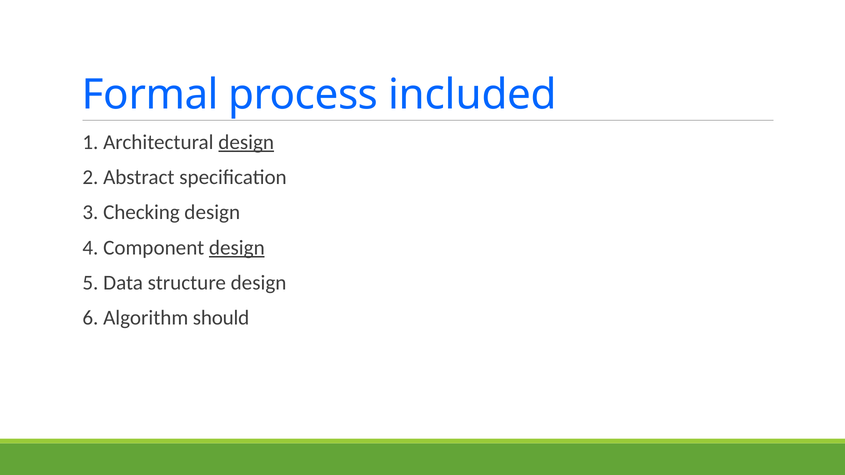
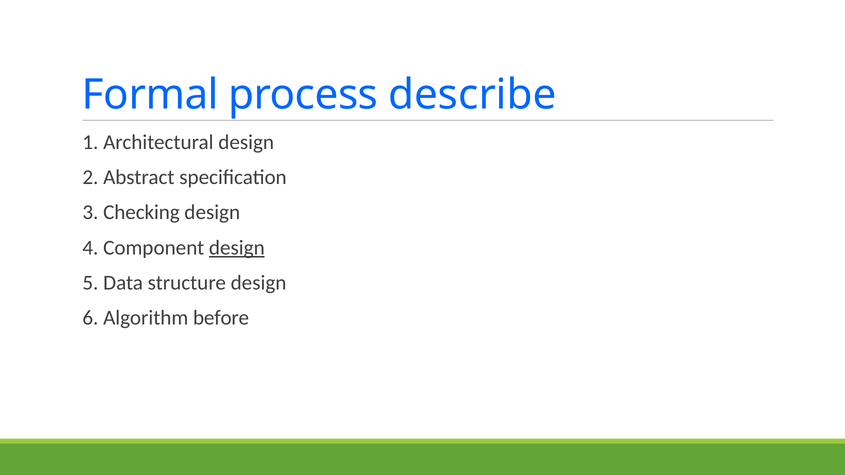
included: included -> describe (472, 95)
design underline: present -> none (246, 142)
should: should -> before (221, 318)
